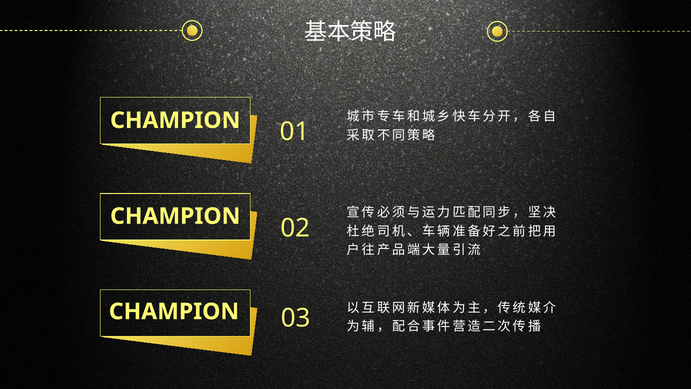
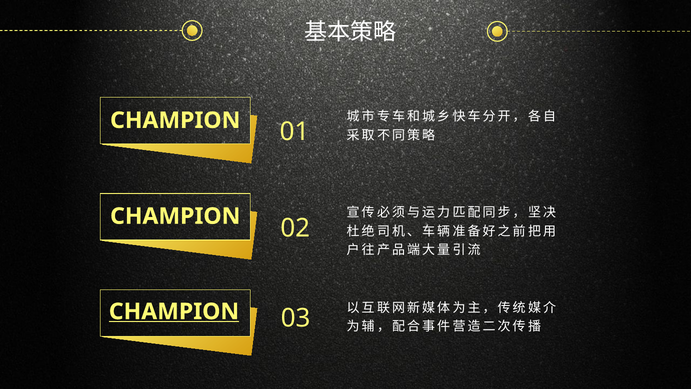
CHAMPION underline: none -> present (174, 311)
